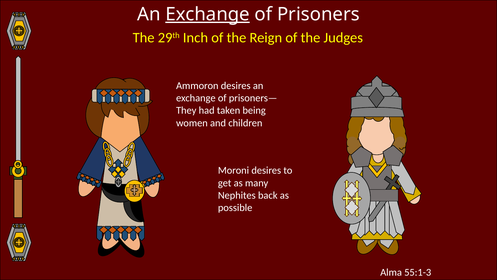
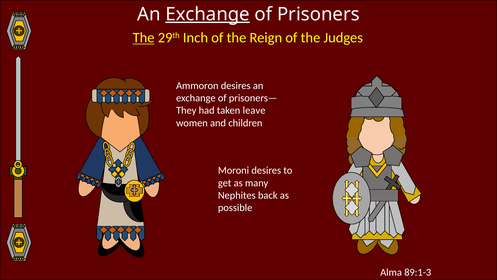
The underline: none -> present (144, 38)
being: being -> leave (254, 110)
55:1-3: 55:1-3 -> 89:1-3 (418, 272)
